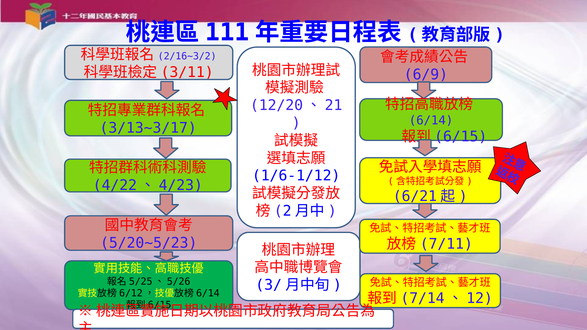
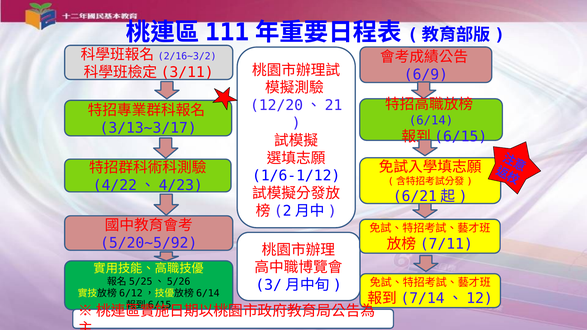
5/20~5/23: 5/20~5/23 -> 5/20~5/92 (149, 243)
